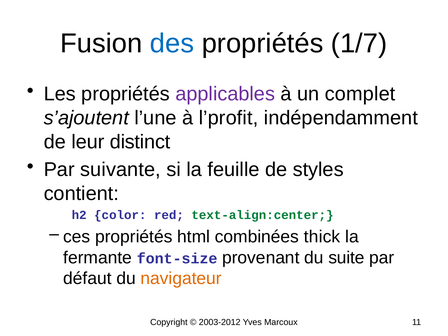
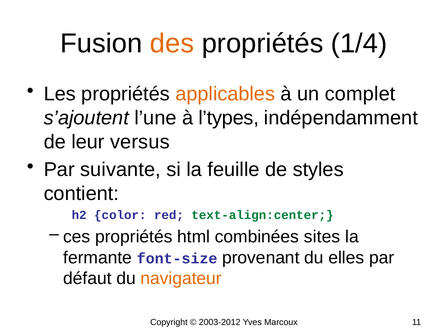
des colour: blue -> orange (172, 43)
1/7: 1/7 -> 1/4 (359, 43)
applicables colour: purple -> orange (225, 94)
l’profit: l’profit -> l’types (229, 118)
distinct: distinct -> versus (140, 142)
thick: thick -> sites (322, 237)
suite: suite -> elles (346, 258)
